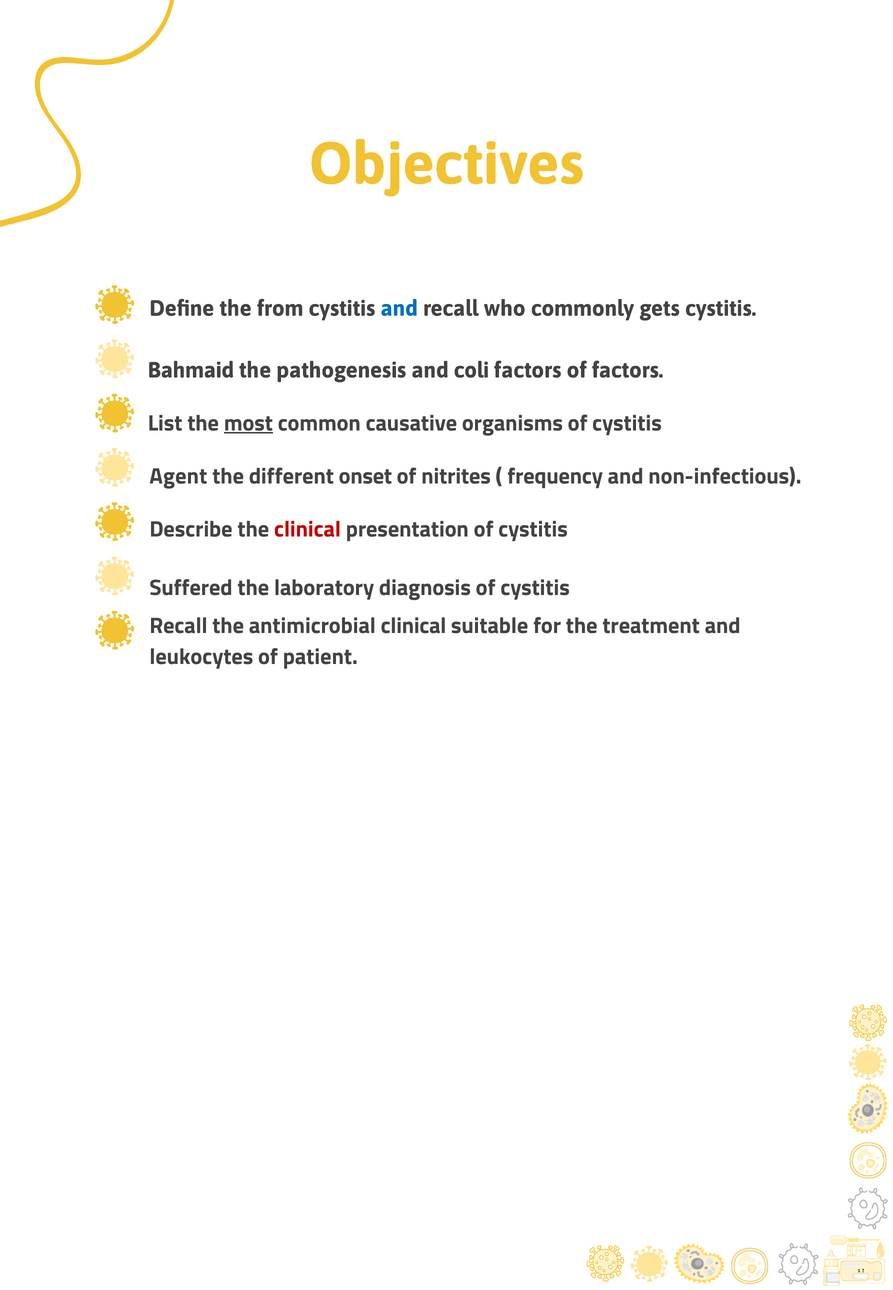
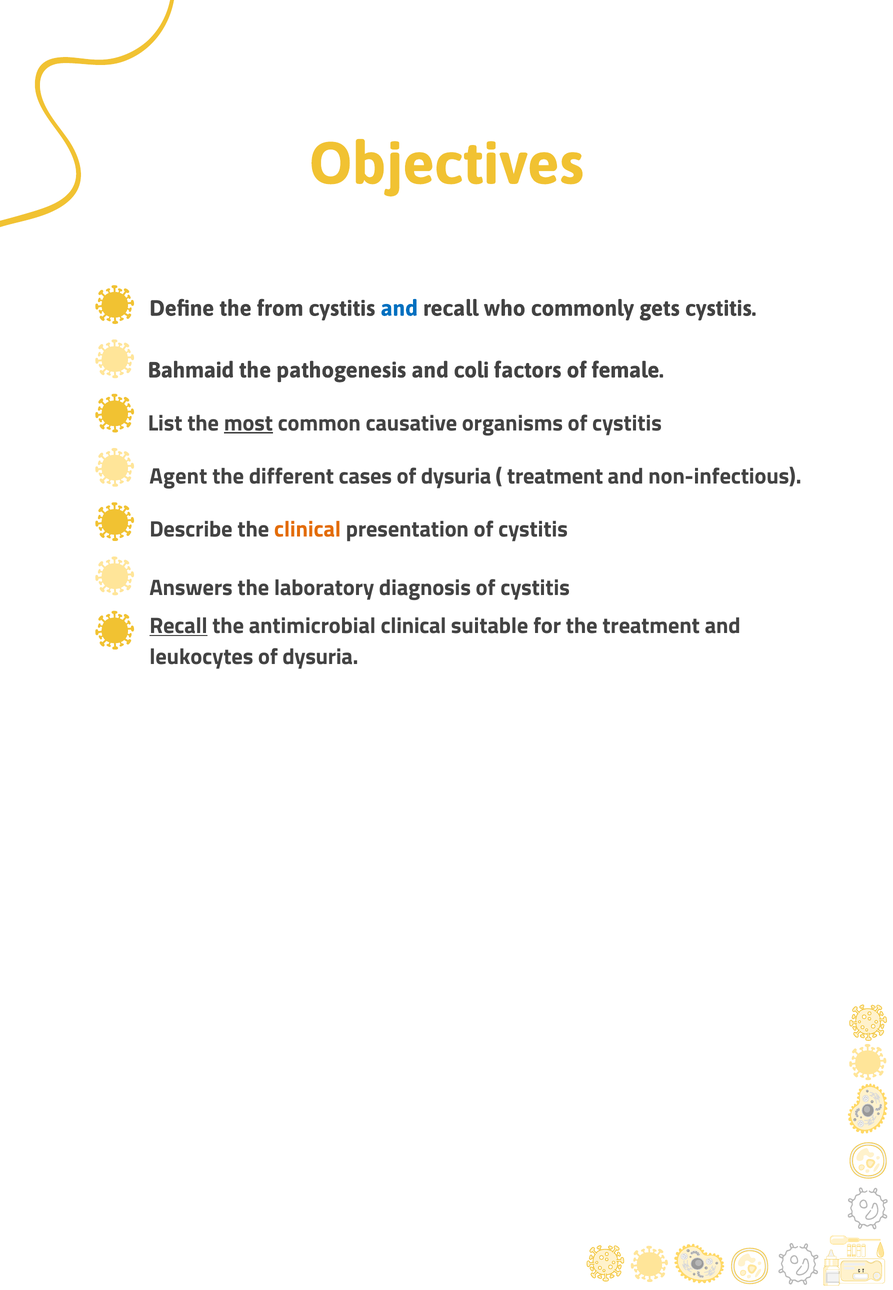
of factors: factors -> female (628, 370)
onset: onset -> cases (365, 476)
nitrites: nitrites -> dysuria (456, 476)
frequency: frequency -> treatment (555, 476)
clinical colour: red -> orange (308, 529)
Suffered: Suffered -> Answers (191, 588)
Recall underline: none -> present (179, 626)
patient: patient -> dysuria (320, 657)
